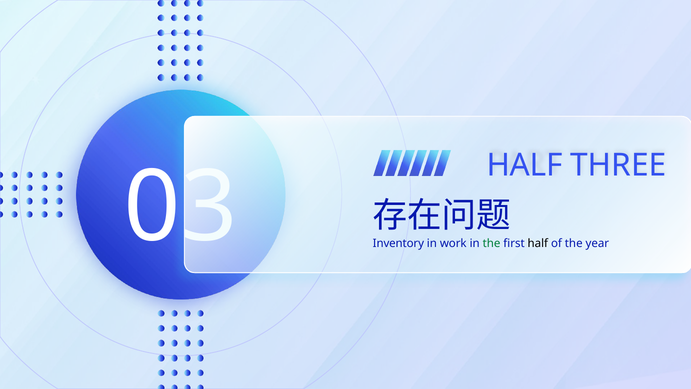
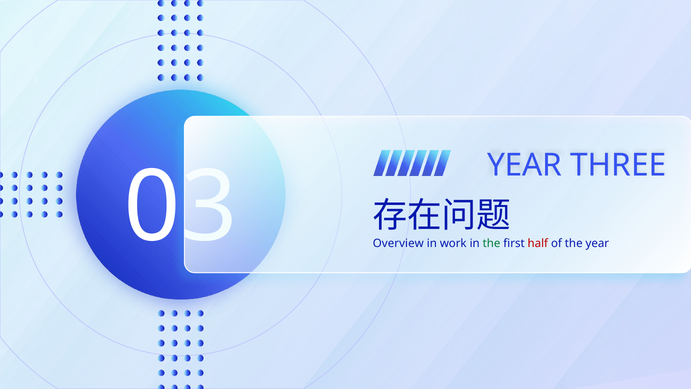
HALF: HALF -> YEAR (525, 165)
Inventory: Inventory -> Overview (398, 243)
half colour: black -> red (538, 243)
